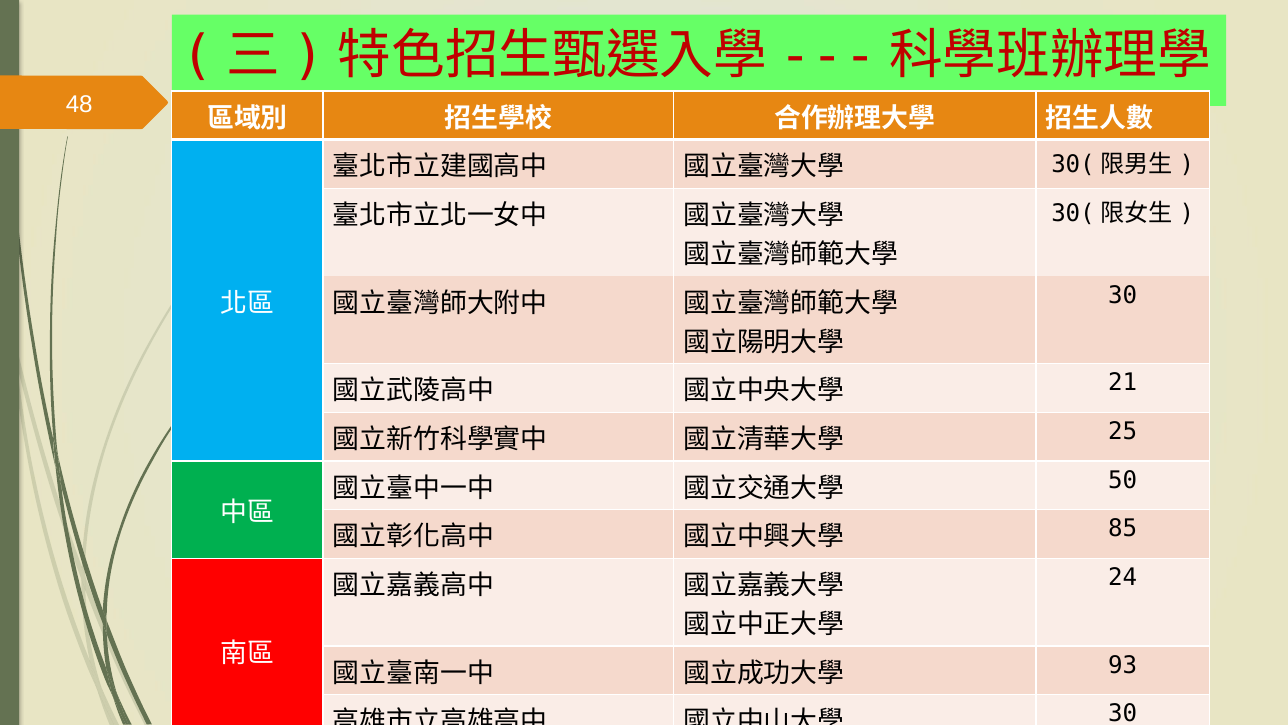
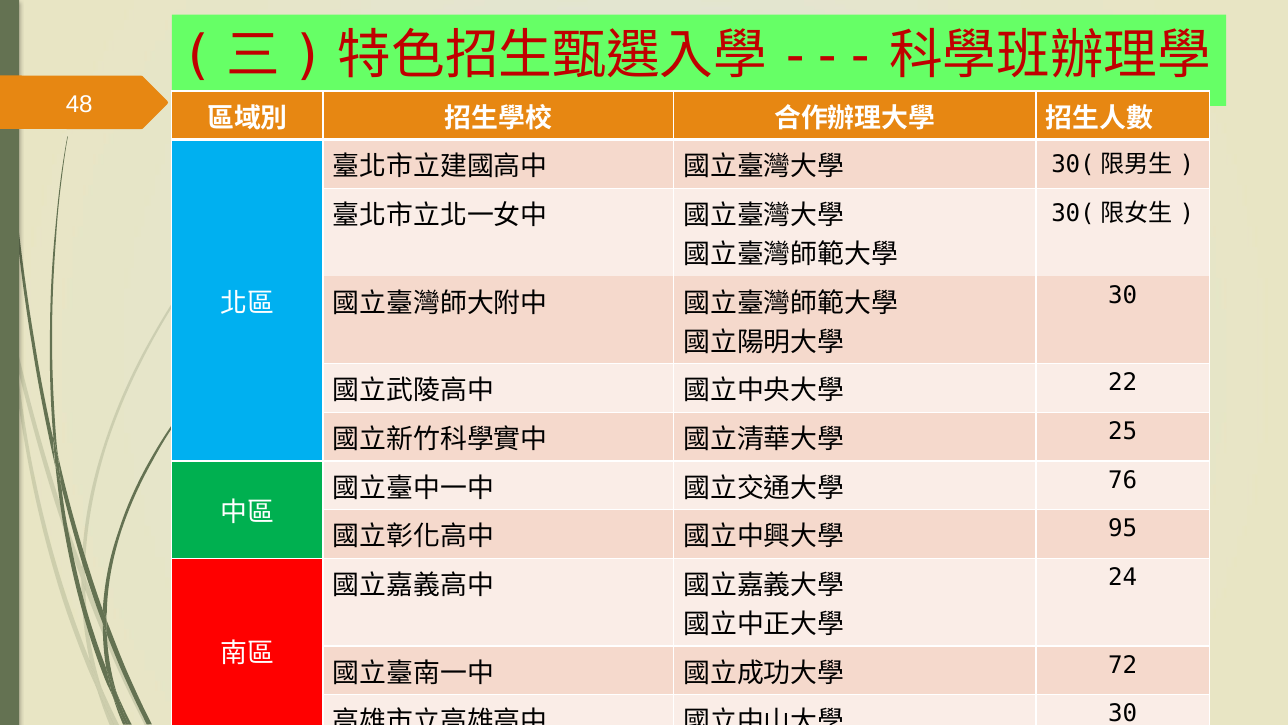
21: 21 -> 22 (1123, 383)
50: 50 -> 76 (1123, 480)
85: 85 -> 95 (1123, 528)
93: 93 -> 72 (1123, 665)
